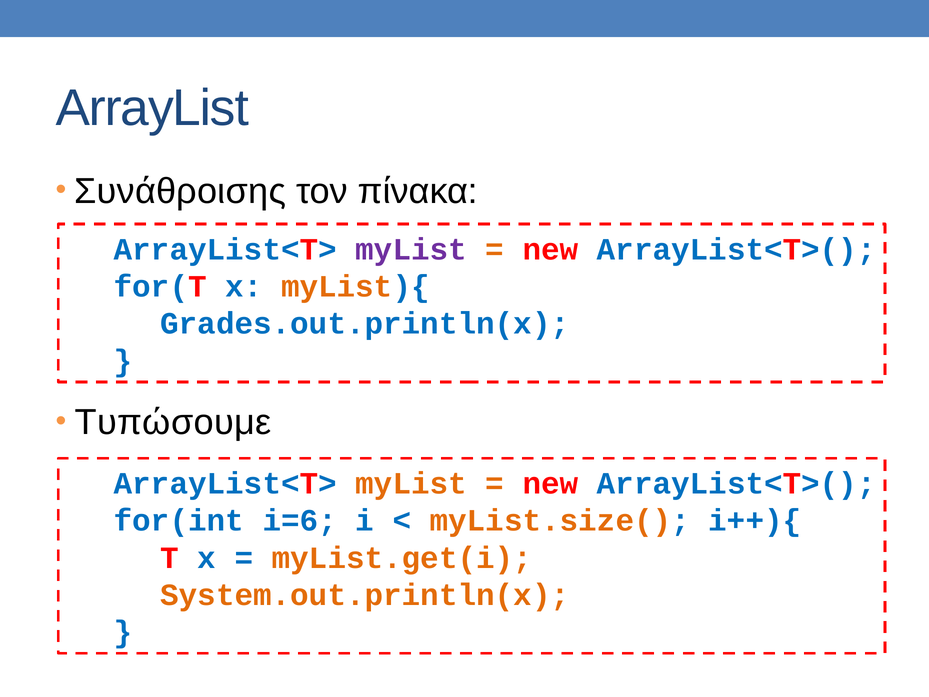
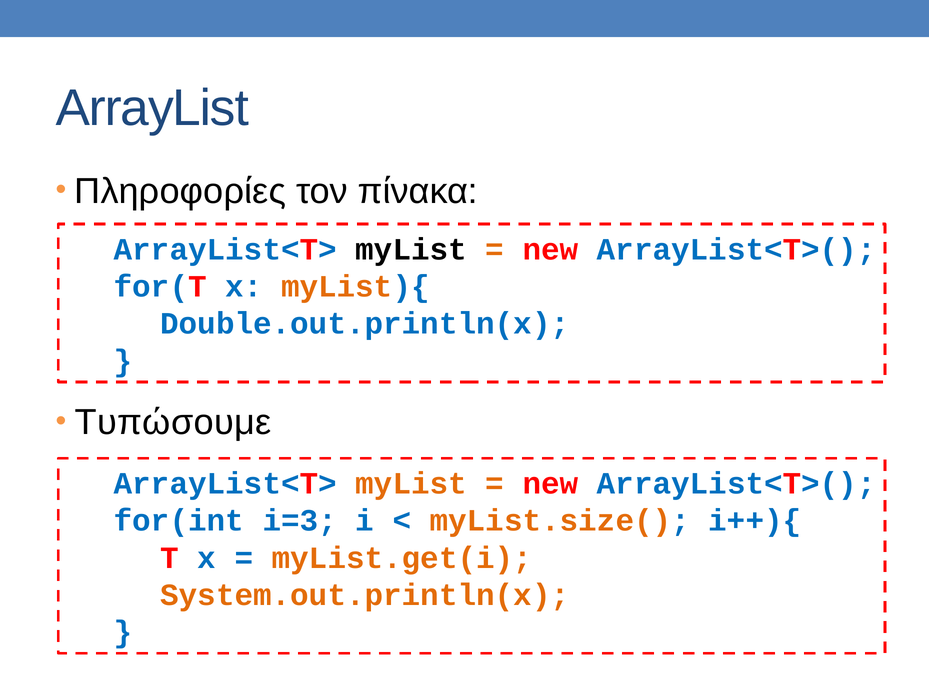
Συνάθροισης: Συνάθροισης -> Πληροφορίες (180, 191)
myList colour: purple -> black (411, 249)
Grades.out.println(x: Grades.out.println(x -> Double.out.println(x (365, 324)
i=6: i=6 -> i=3 (300, 521)
